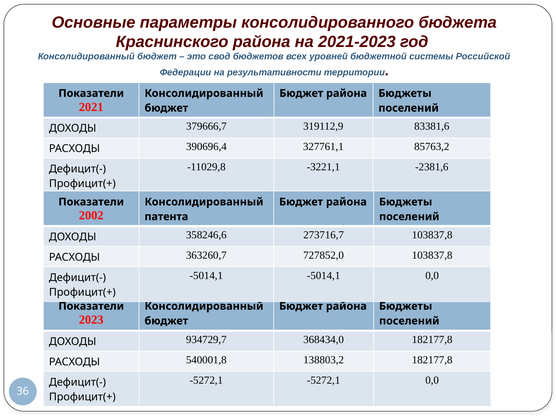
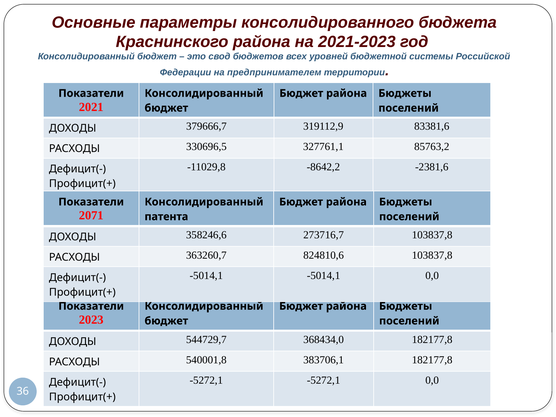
результативности: результативности -> предпринимателем (274, 72)
390696,4: 390696,4 -> 330696,5 (206, 147)
-3221,1: -3221,1 -> -8642,2 (323, 167)
2002: 2002 -> 2071 (91, 216)
727852,0: 727852,0 -> 824810,6 (324, 255)
934729,7: 934729,7 -> 544729,7 (206, 340)
138803,2: 138803,2 -> 383706,1 (324, 360)
